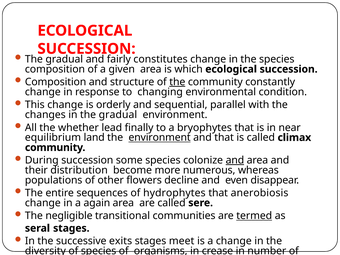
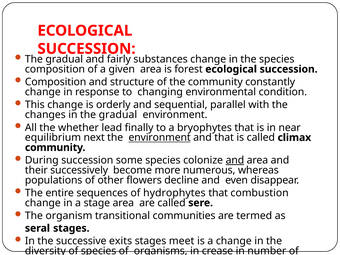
constitutes: constitutes -> substances (161, 59)
which: which -> forest (189, 69)
the underline: present -> none (177, 82)
land: land -> next (94, 138)
distribution: distribution -> successively (79, 170)
anerobiosis: anerobiosis -> combustion (260, 193)
again: again -> stage (97, 203)
negligible: negligible -> organism (69, 216)
termed underline: present -> none (254, 216)
